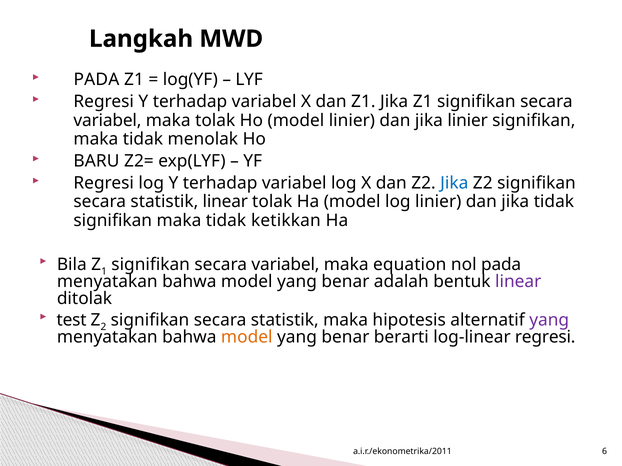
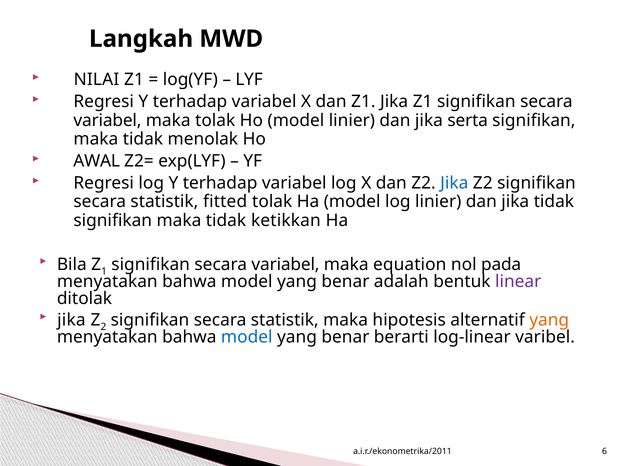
PADA: PADA -> NILAI (96, 80)
jika linier: linier -> serta (468, 120)
BARU: BARU -> AWAL (97, 161)
statistik linear: linear -> fitted (225, 202)
test: test -> jika (71, 321)
yang colour: purple -> orange (549, 321)
model colour: orange -> blue (247, 338)
log-linear regresi: regresi -> varibel (545, 338)
